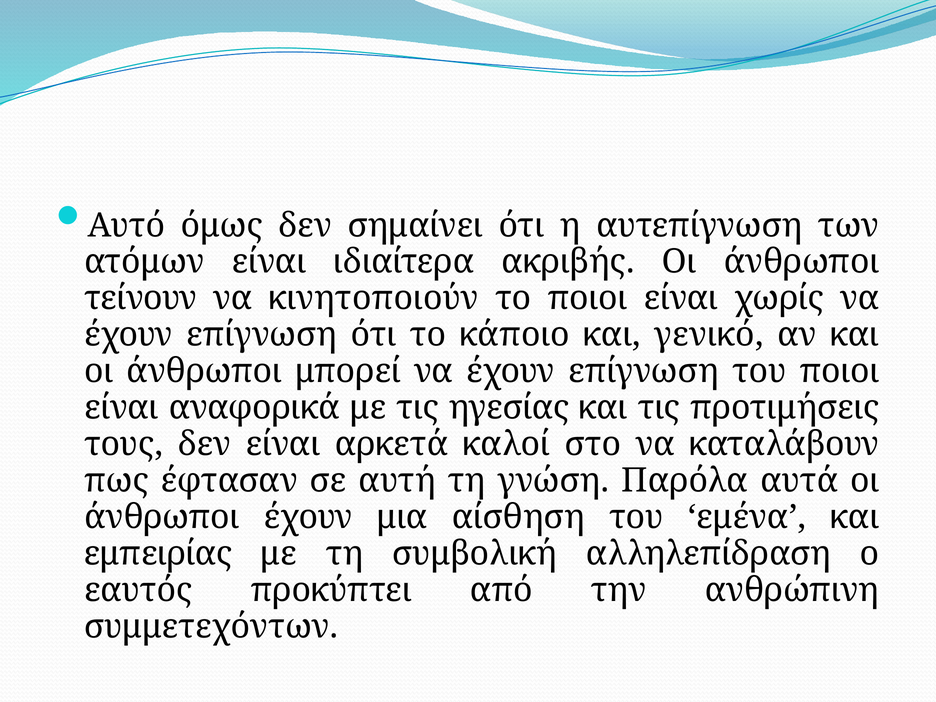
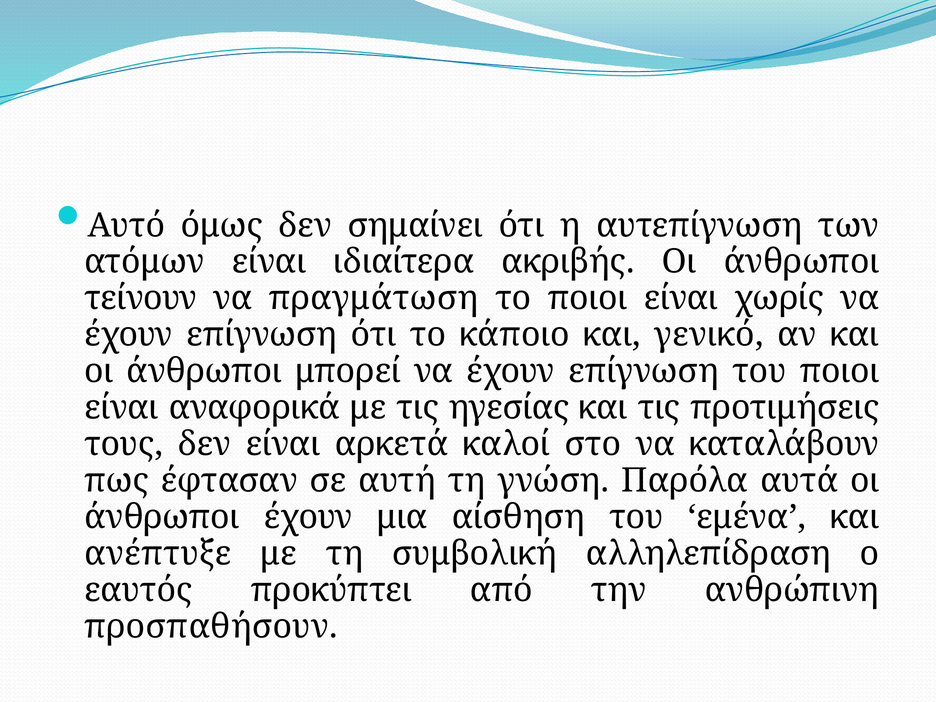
κινητοποιούν: κινητοποιούν -> πραγμάτωση (374, 298)
εμπειρίας: εμπειρίας -> ανέπτυξε (158, 554)
συμμετεχόντων: συμμετεχόντων -> προσπαθήσουν (211, 627)
